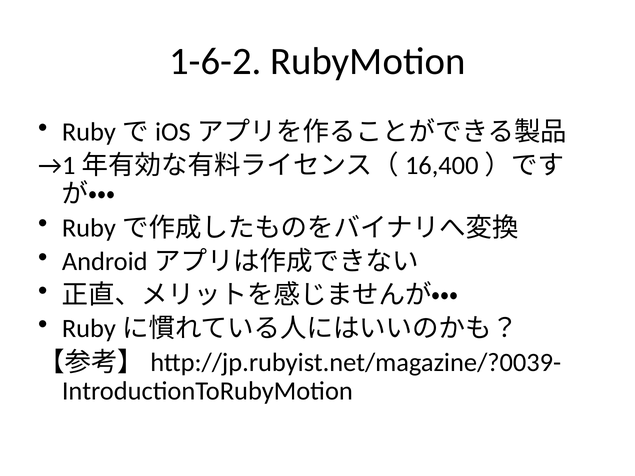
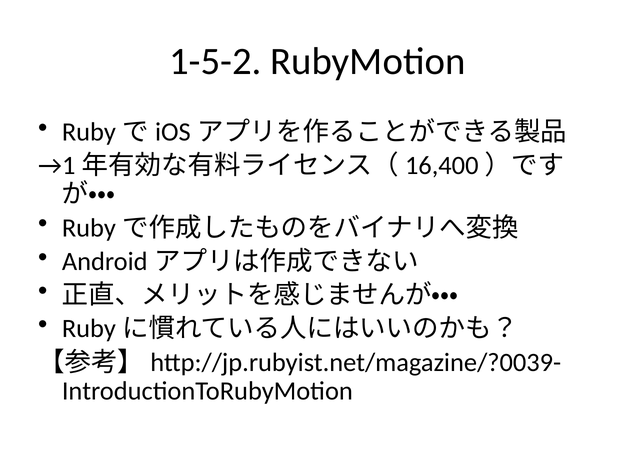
1-6-2: 1-6-2 -> 1-5-2 (215, 61)
